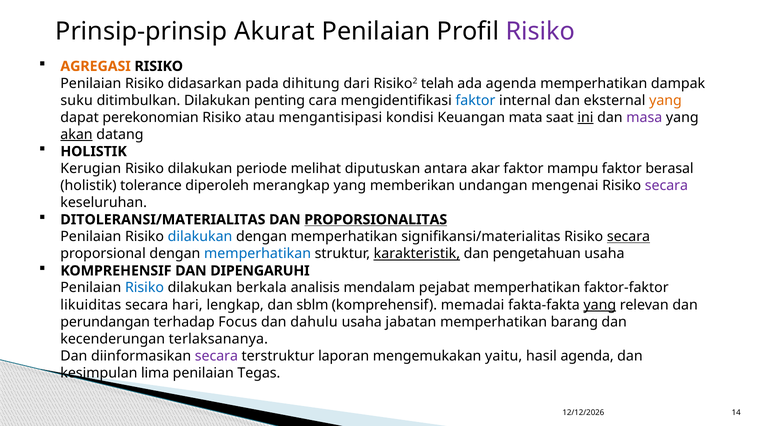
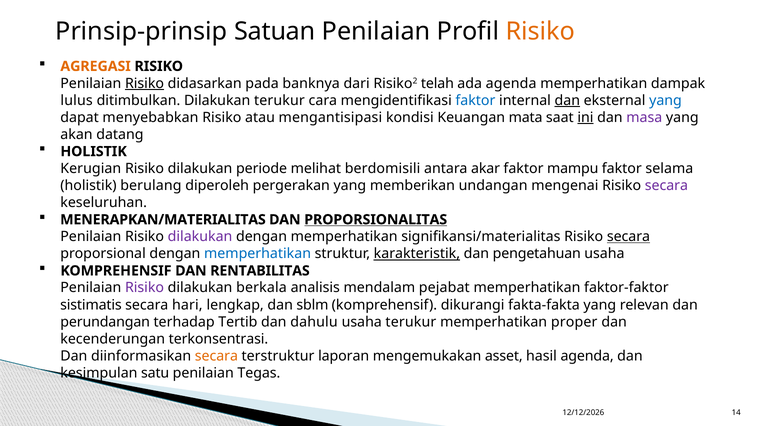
Akurat: Akurat -> Satuan (275, 32)
Risiko colour: purple -> orange (540, 32)
Risiko underline: none -> present (145, 83)
dihitung: dihitung -> banknya (311, 83)
suku: suku -> lulus (77, 100)
Dilakukan penting: penting -> terukur (279, 100)
dan underline: none -> present (567, 100)
yang colour: orange -> blue (665, 100)
perekonomian: perekonomian -> menyebabkan (150, 117)
akan underline: present -> none (76, 134)
diputuskan: diputuskan -> berdomisili (383, 168)
berasal: berasal -> selama (669, 168)
tolerance: tolerance -> berulang (151, 185)
merangkap: merangkap -> pergerakan (291, 185)
DITOLERANSI/MATERIALITAS: DITOLERANSI/MATERIALITAS -> MENERAPKAN/MATERIALITAS (163, 220)
dilakukan colour: blue -> purple (200, 237)
DIPENGARUHI: DIPENGARUHI -> RENTABILITAS (260, 271)
Risiko colour: blue -> purple (145, 288)
likuiditas: likuiditas -> sistimatis (91, 305)
memadai: memadai -> dikurangi (473, 305)
yang underline: present -> none (600, 305)
Focus: Focus -> Tertib (238, 322)
usaha jabatan: jabatan -> terukur (411, 322)
barang: barang -> proper (574, 322)
terlaksananya: terlaksananya -> terkonsentrasi (218, 339)
secara colour: purple -> orange (216, 356)
yaitu: yaitu -> asset (504, 356)
lima: lima -> satu (155, 373)
